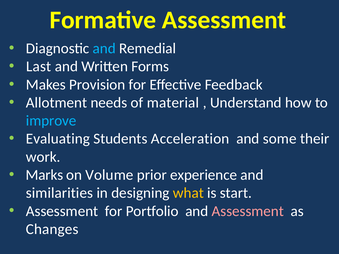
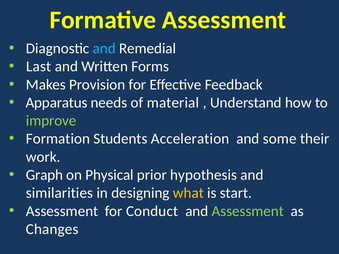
Allotment: Allotment -> Apparatus (57, 103)
improve colour: light blue -> light green (51, 121)
Evaluating: Evaluating -> Formation (58, 139)
Marks: Marks -> Graph (44, 175)
Volume: Volume -> Physical (110, 175)
experience: experience -> hypothesis (204, 175)
Portfolio: Portfolio -> Conduct (152, 211)
Assessment colour: pink -> light green (248, 211)
